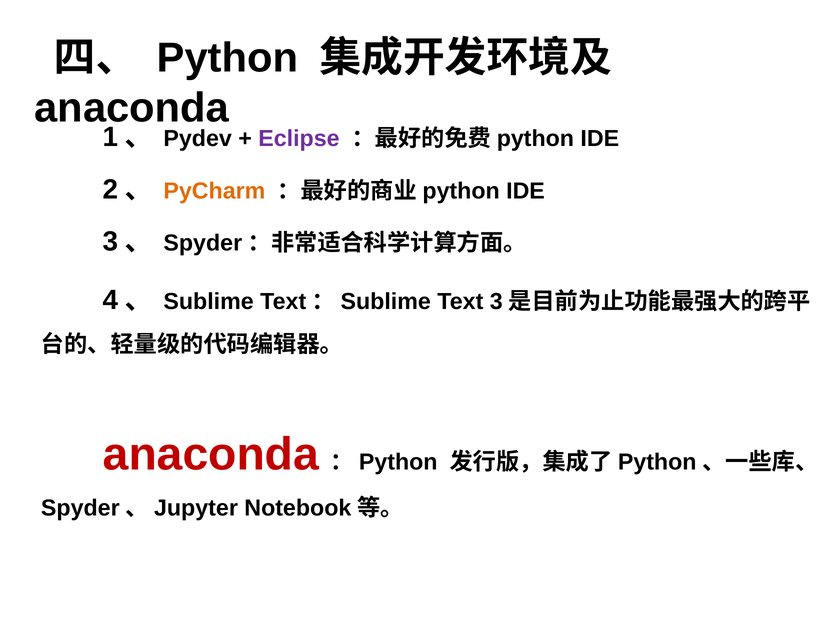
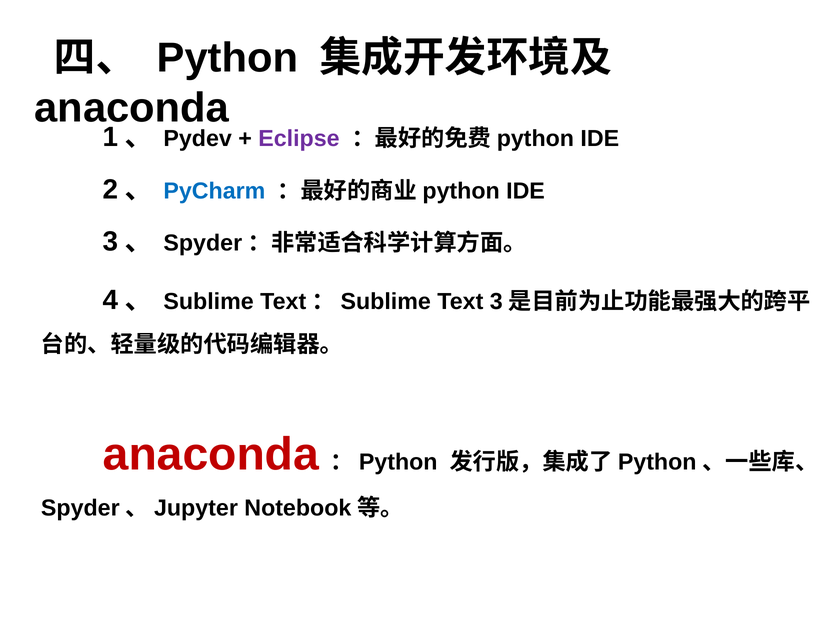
PyCharm colour: orange -> blue (214, 191)
